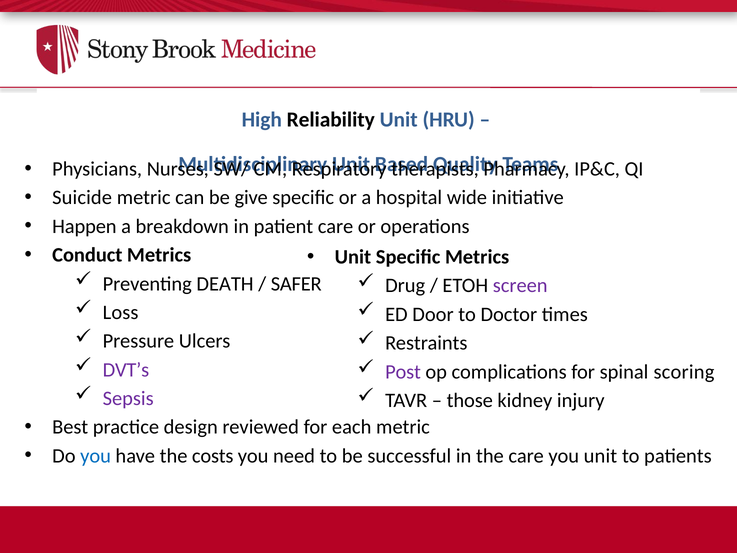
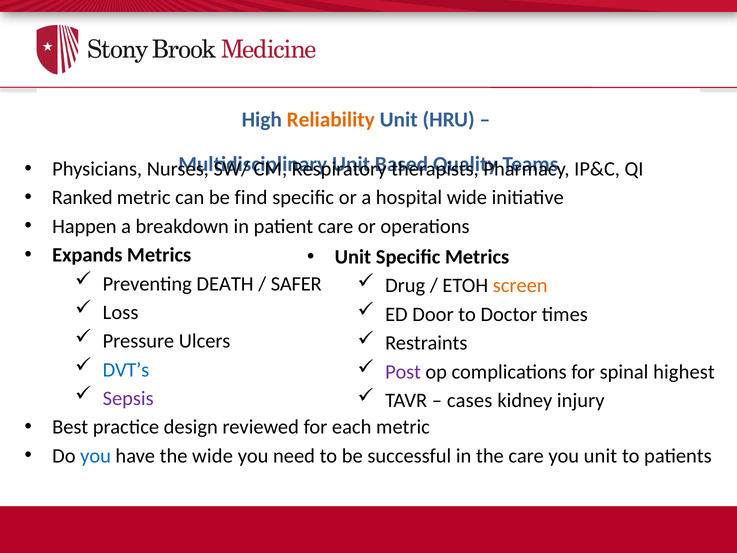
Reliability colour: black -> orange (331, 120)
Suicide: Suicide -> Ranked (82, 198)
give: give -> find (251, 198)
Conduct: Conduct -> Expands (87, 255)
screen colour: purple -> orange (520, 286)
DVT’s colour: purple -> blue (126, 370)
scoring: scoring -> highest (684, 372)
those: those -> cases (470, 400)
the costs: costs -> wide (213, 456)
